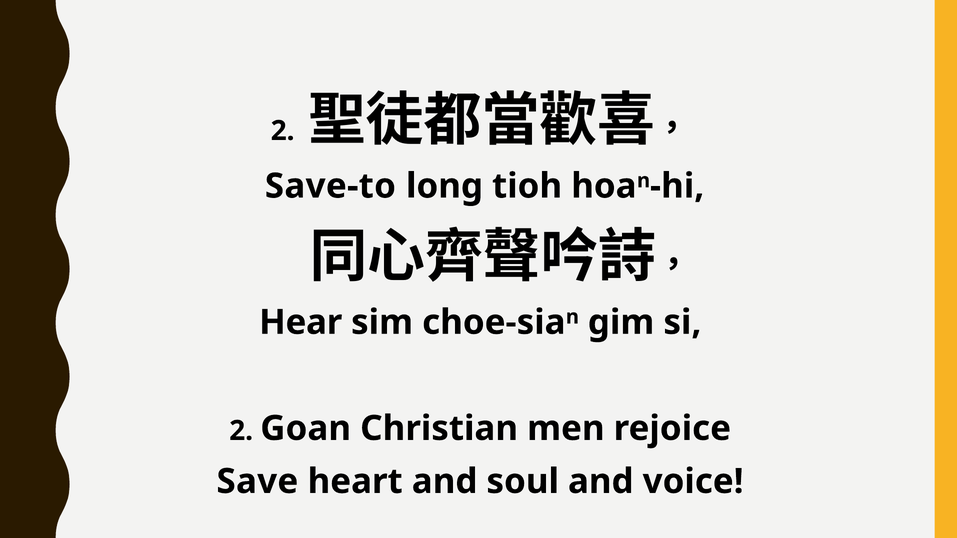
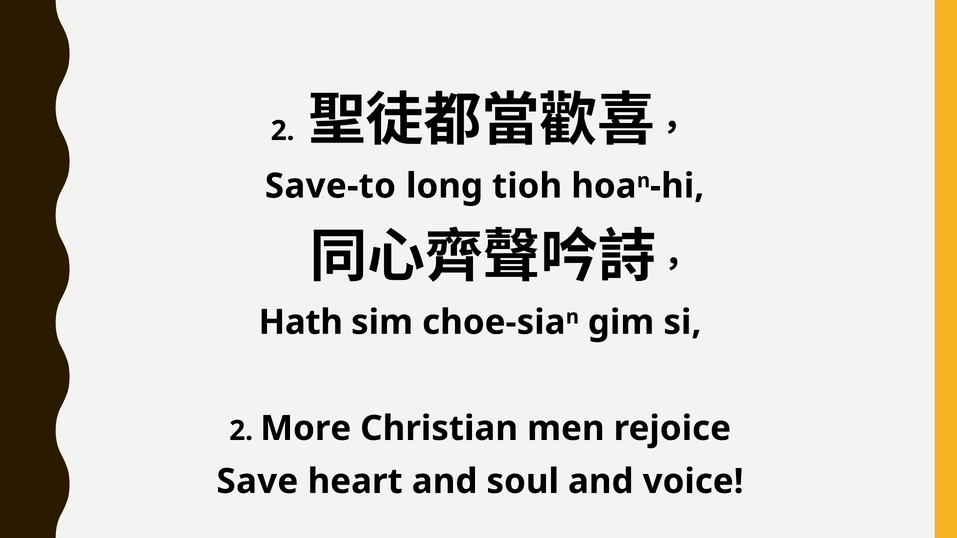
Hear: Hear -> Hath (301, 323)
Goan: Goan -> More (306, 429)
